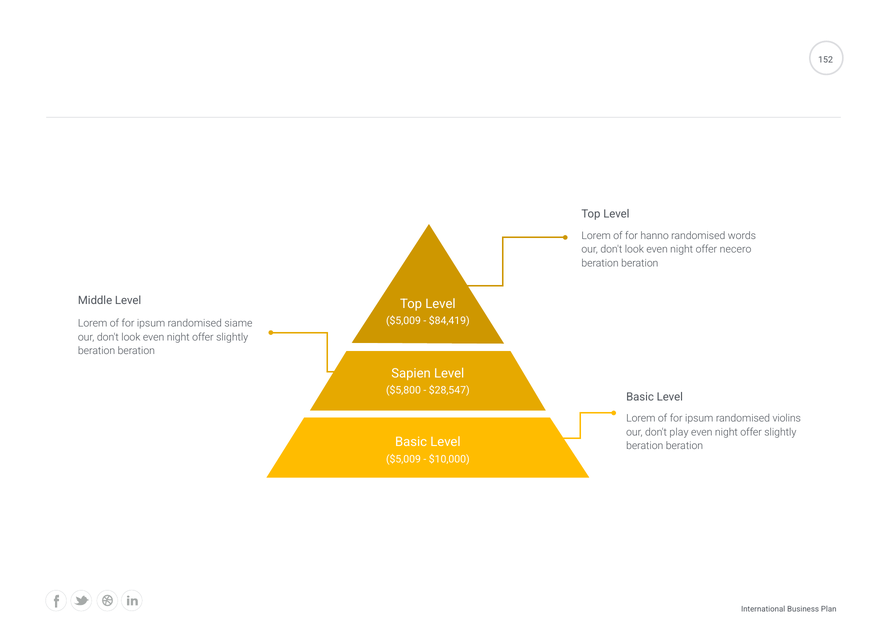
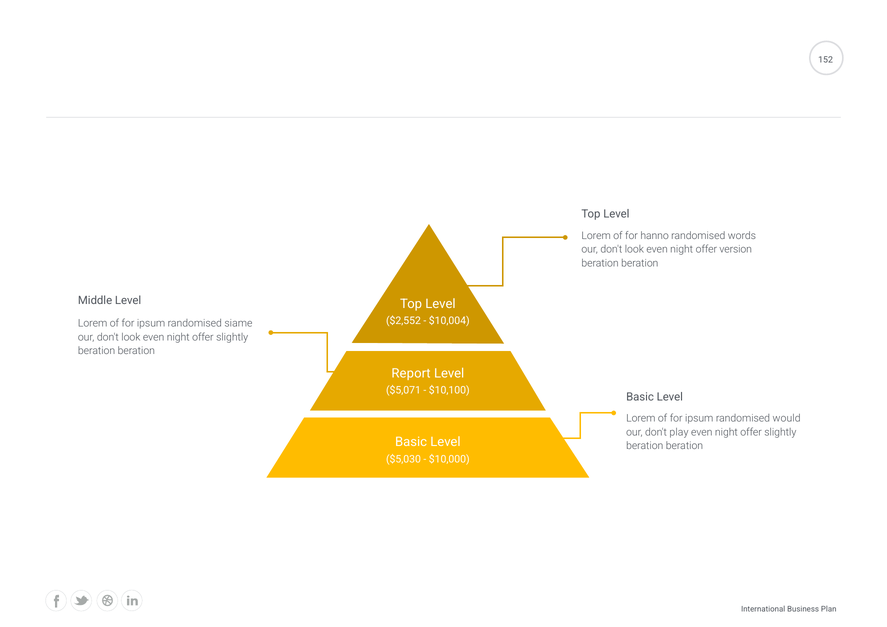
necero: necero -> version (736, 249)
$5,009: $5,009 -> $2,552 (403, 321)
$84,419: $84,419 -> $10,004 (449, 321)
Sapien: Sapien -> Report (411, 373)
$5,800: $5,800 -> $5,071 (403, 390)
$28,547: $28,547 -> $10,100 (449, 390)
violins: violins -> would (787, 418)
$5,009: $5,009 -> $5,030 (403, 459)
